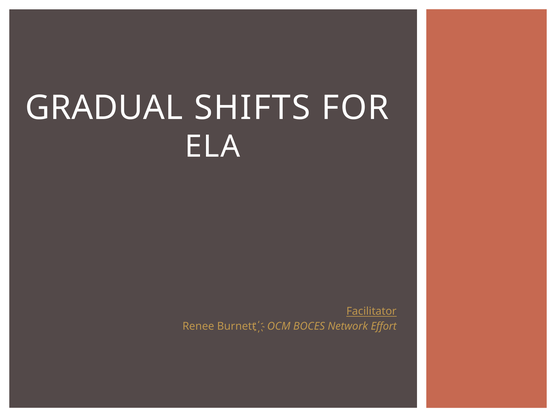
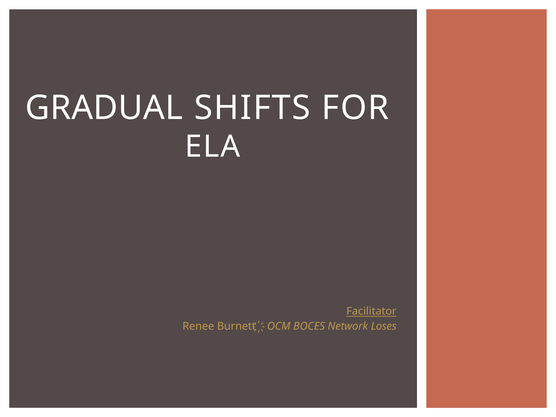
Effort: Effort -> Loses (384, 326)
